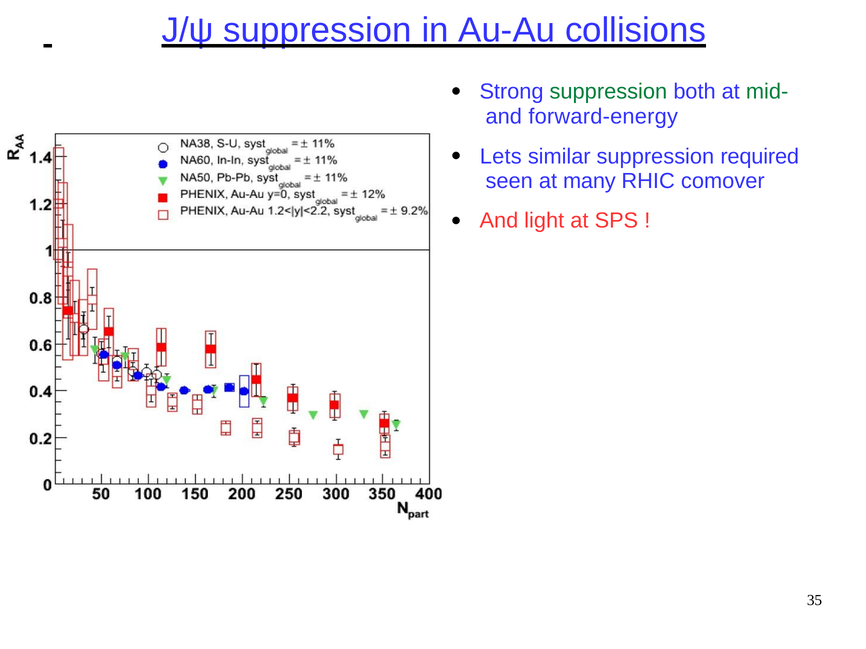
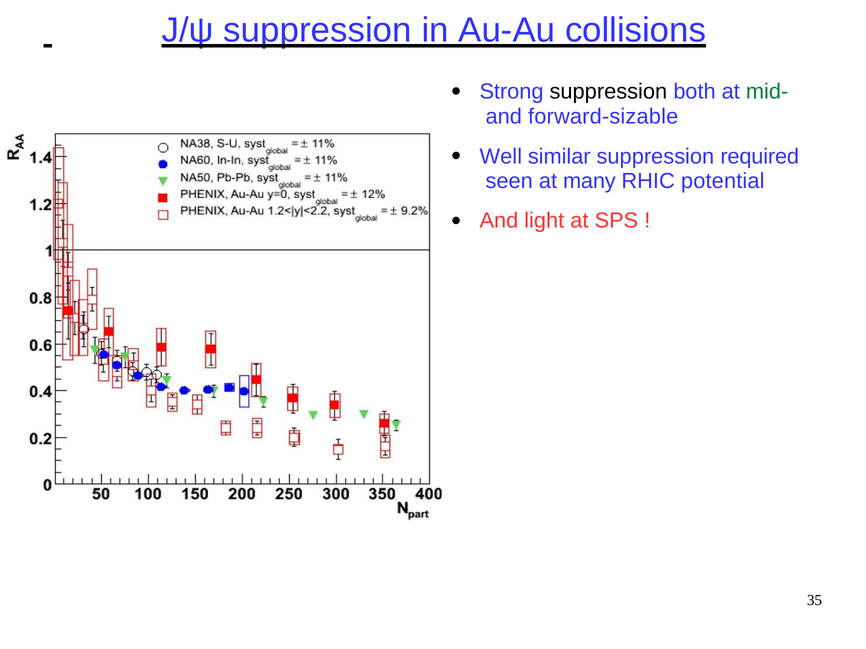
suppression colour: green -> black (608, 92)
forward-energy: forward-energy -> forward-sizable (603, 116)
Lets: Lets -> Well (501, 156)
comover: comover -> potential (723, 181)
